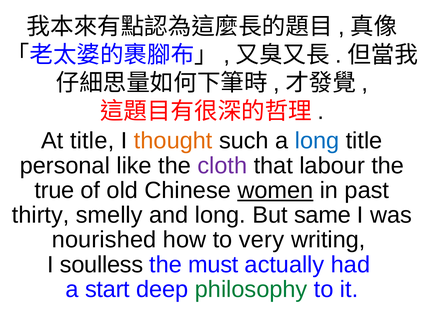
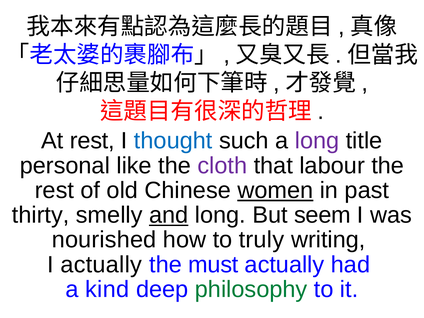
At title: title -> rest (92, 141)
thought colour: orange -> blue (173, 141)
long colour: blue -> purple (317, 141)
true: true -> rest (54, 190)
and underline: none -> present (169, 215)
same: same -> seem (322, 215)
very: very -> truly (262, 240)
I soulless: soulless -> actually (101, 265)
start: start -> kind (107, 289)
